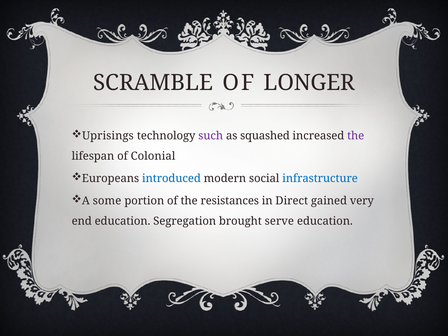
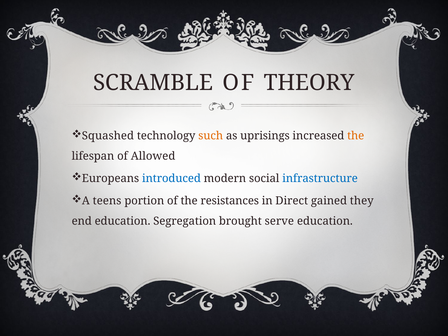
LONGER: LONGER -> THEORY (309, 83)
Uprisings: Uprisings -> Squashed (108, 136)
such colour: purple -> orange (211, 136)
squashed: squashed -> uprisings (265, 136)
the colour: purple -> orange (356, 136)
Colonial: Colonial -> Allowed (153, 156)
some: some -> teens (107, 201)
very: very -> they (362, 201)
